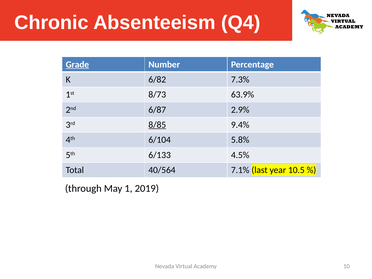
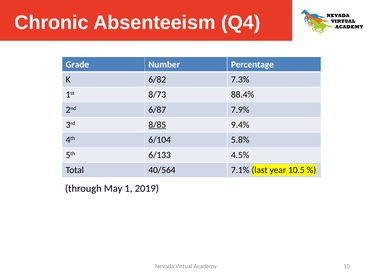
Grade underline: present -> none (77, 64)
63.9%: 63.9% -> 88.4% (243, 95)
2.9%: 2.9% -> 7.9% (240, 110)
